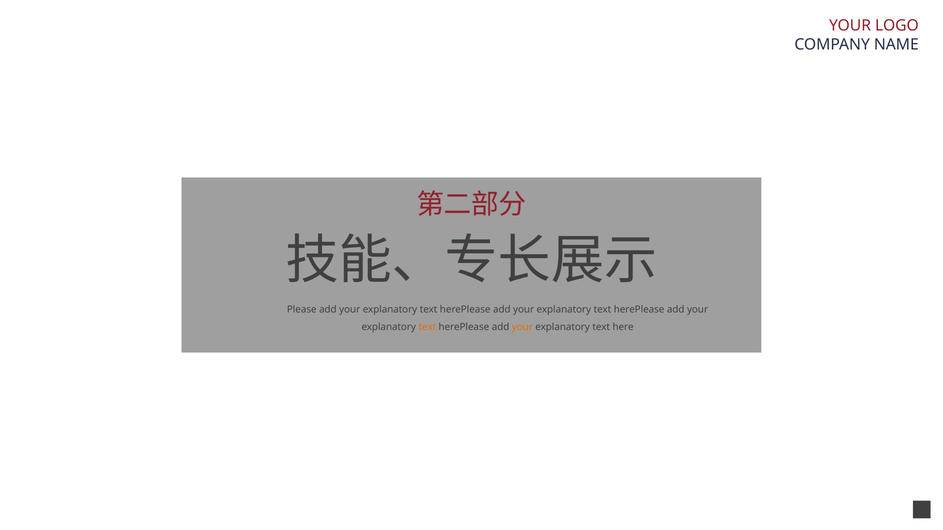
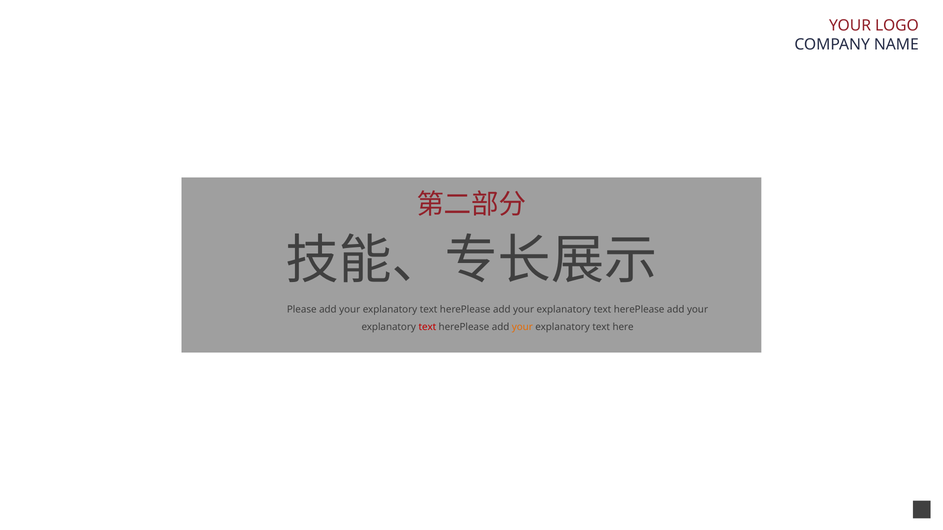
text colour: orange -> red (427, 327)
